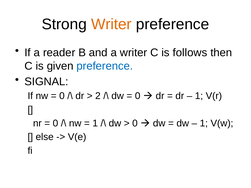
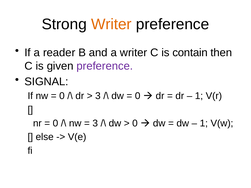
follows: follows -> contain (190, 53)
preference colour: blue -> purple (105, 66)
2: 2 -> 3 (98, 96)
1: 1 -> 3 (95, 123)
